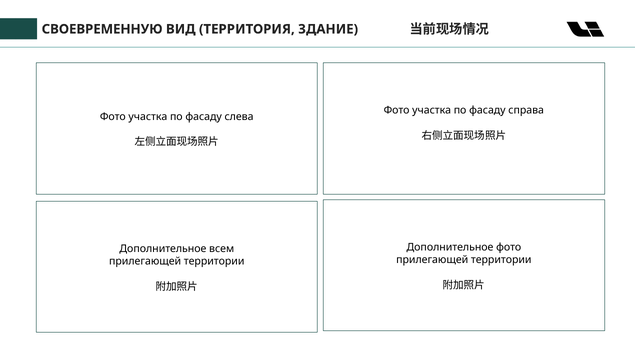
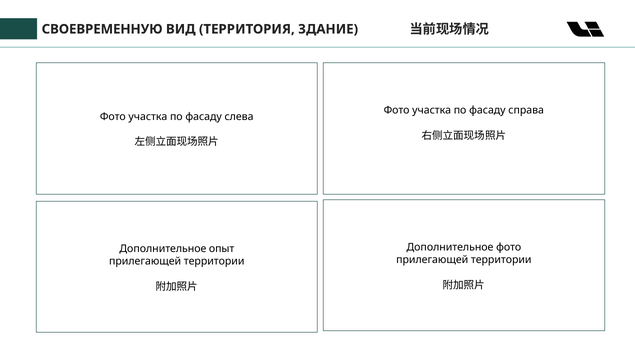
всем: всем -> опыт (222, 249)
